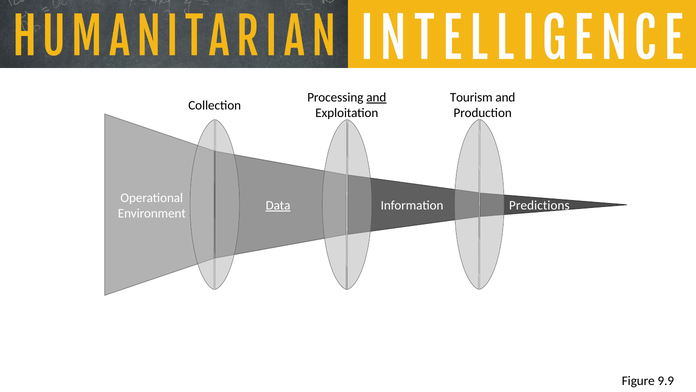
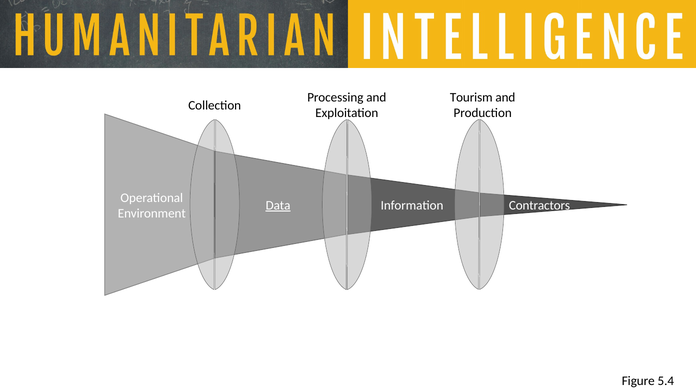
and underline: present -> none (376, 97)
Predictions: Predictions -> Contractors (540, 205)
9.9: 9.9 -> 5.4 (666, 380)
